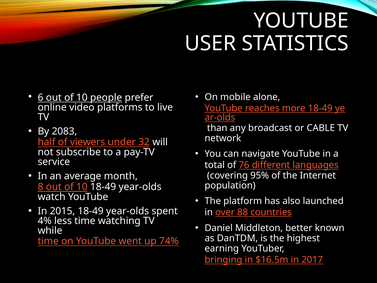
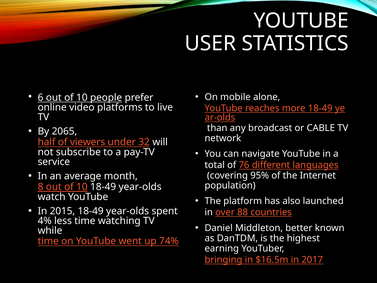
2083: 2083 -> 2065 (64, 131)
